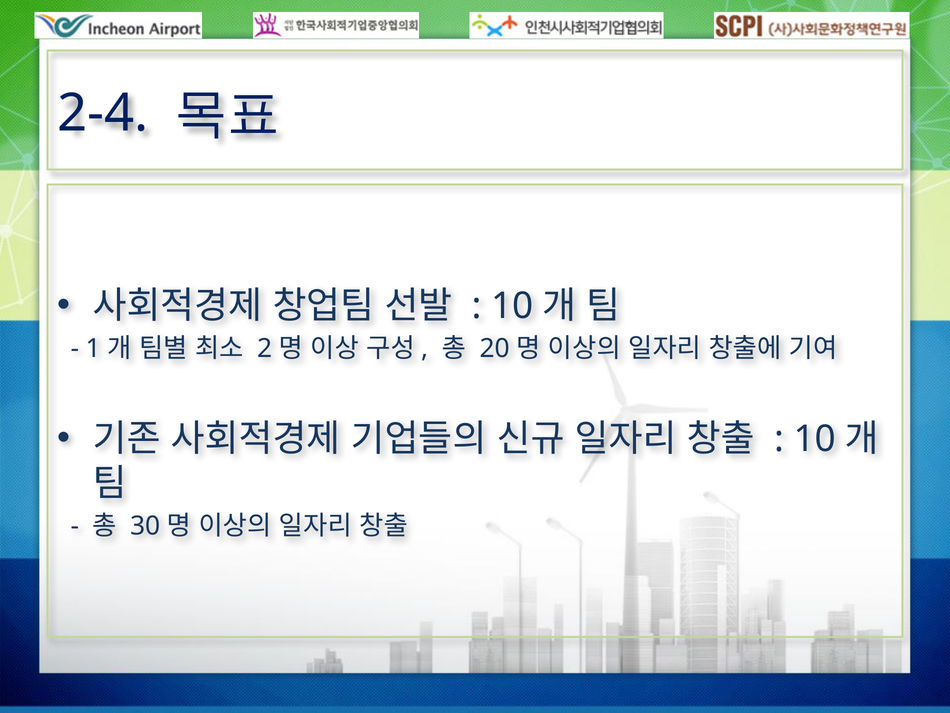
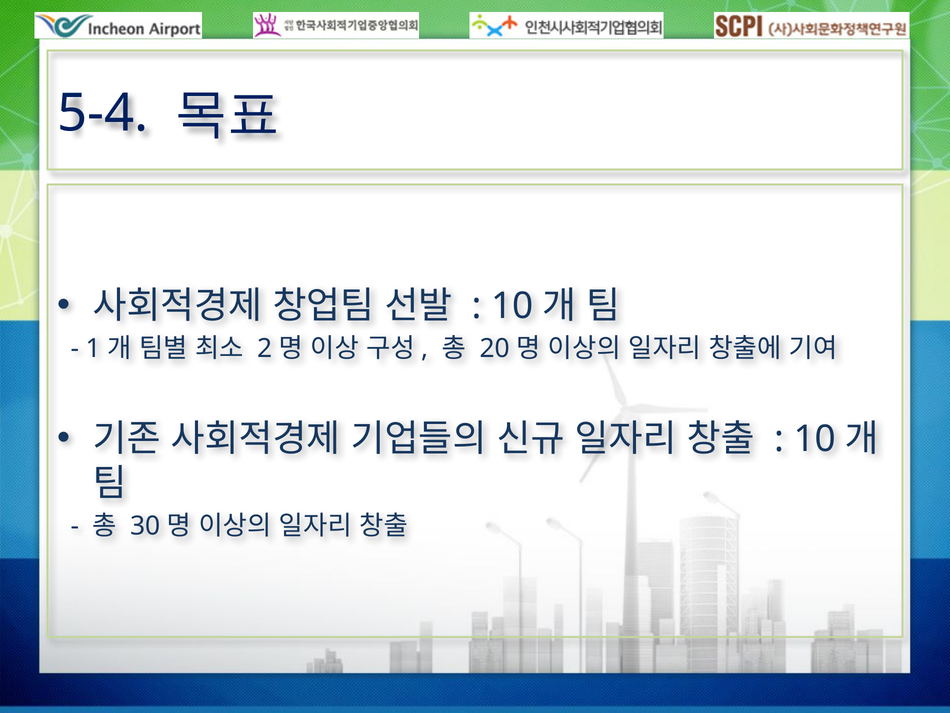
2-4: 2-4 -> 5-4 (103, 113)
